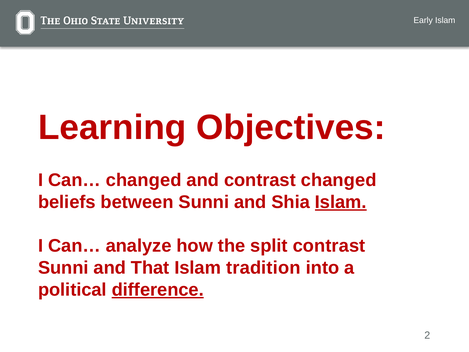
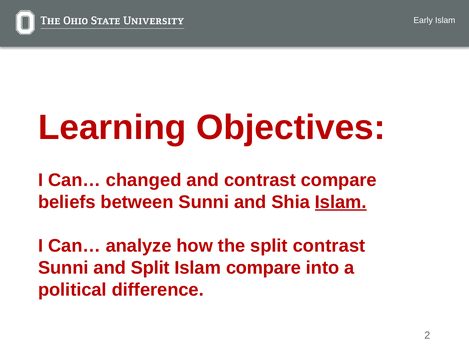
contrast changed: changed -> compare (339, 180)
and That: That -> Split (150, 268)
Islam tradition: tradition -> compare (263, 268)
difference underline: present -> none (158, 290)
